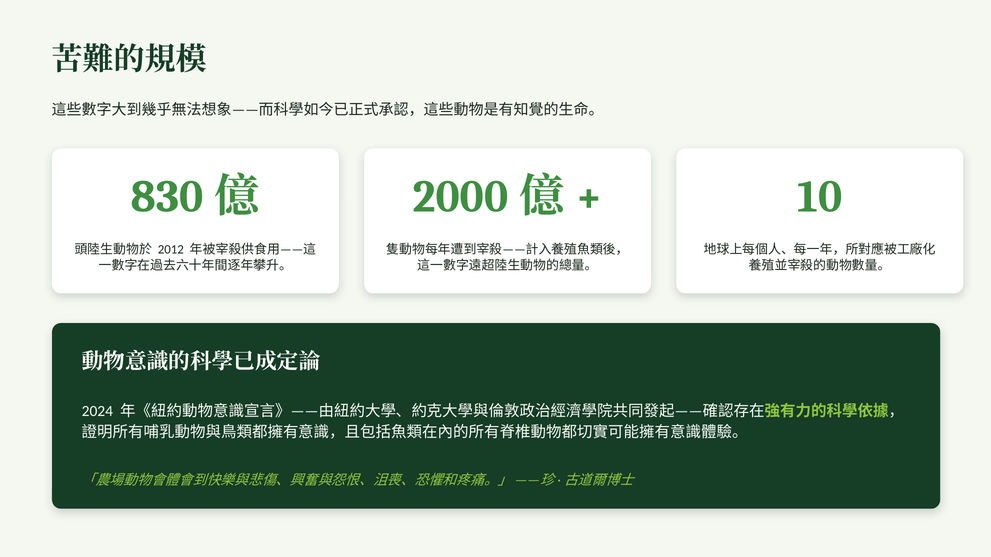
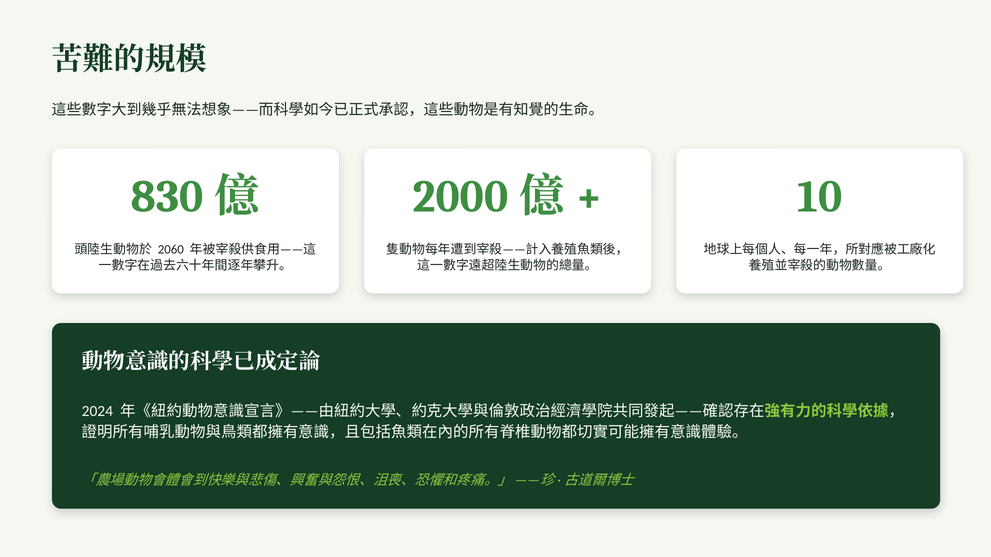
2012: 2012 -> 2060 (171, 250)
